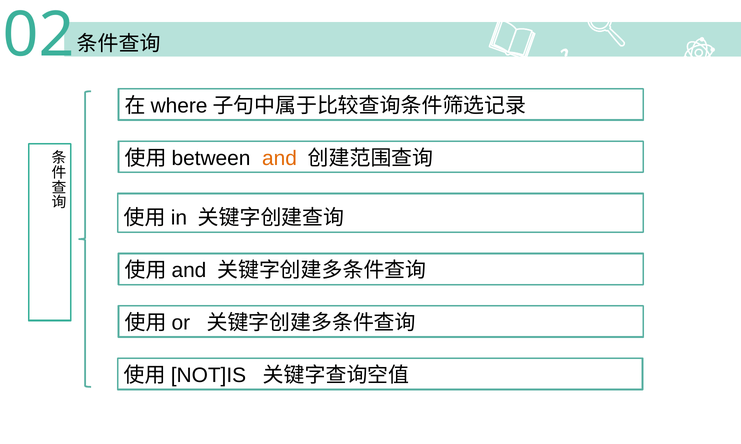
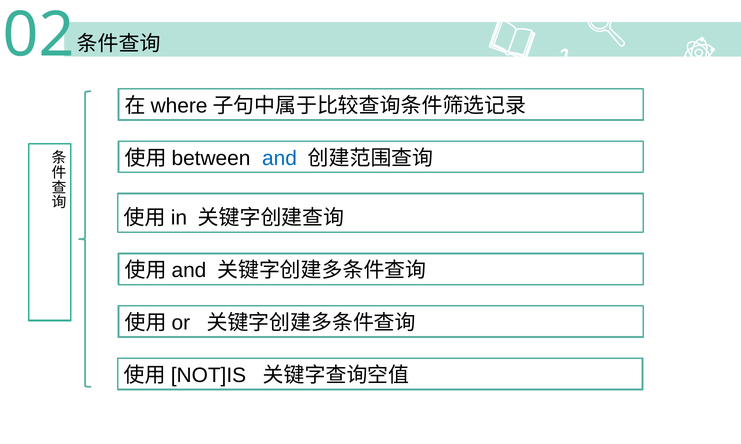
and colour: orange -> blue (280, 158)
